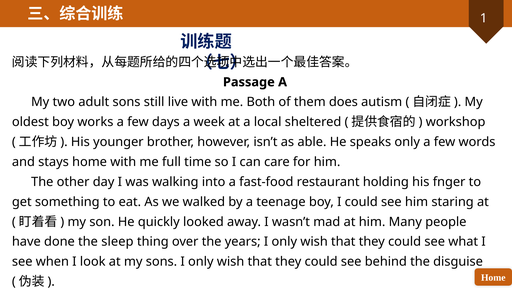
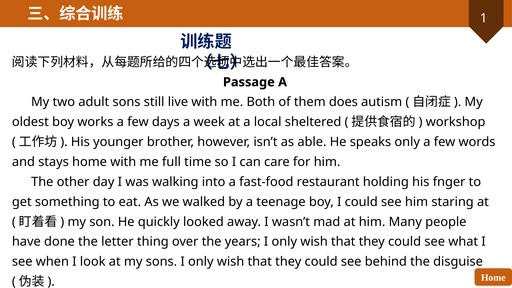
sleep: sleep -> letter (117, 242)
